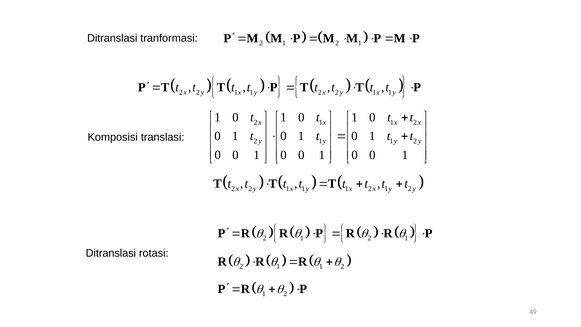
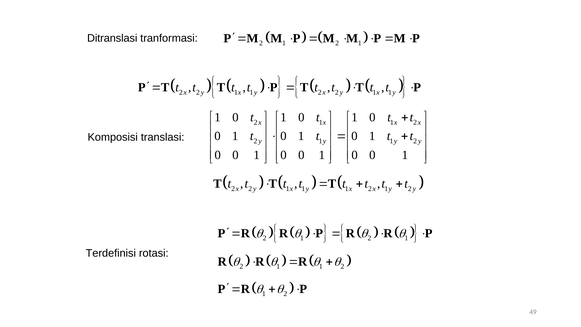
Ditranslasi: Ditranslasi -> Terdefinisi (111, 253)
